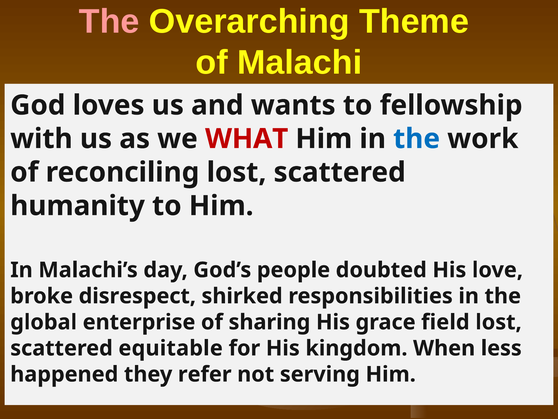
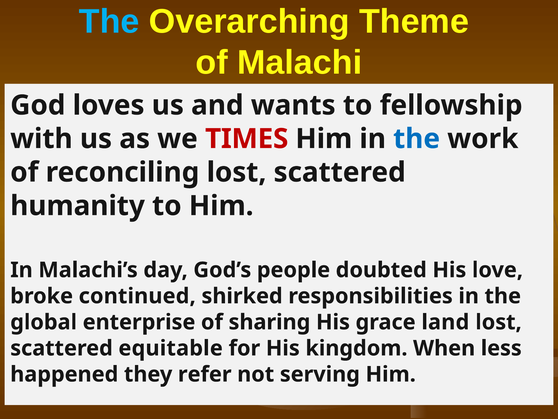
The colour: pink -> light blue (109, 21)
we WHAT: WHAT -> TIMES (247, 139)
disrespect: disrespect -> continued (137, 296)
field: field -> land (445, 322)
